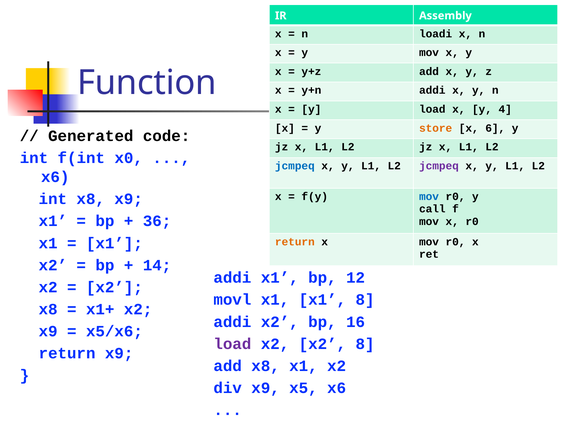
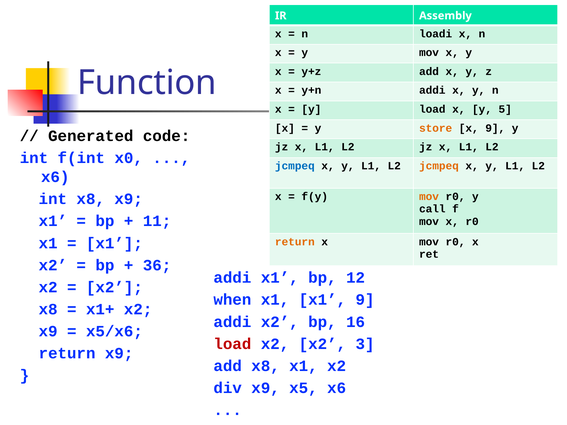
4: 4 -> 5 (505, 109)
x 6: 6 -> 9 (495, 128)
jcmpeq colour: purple -> orange (439, 166)
mov colour: blue -> orange (429, 197)
36: 36 -> 11 (157, 221)
14: 14 -> 36 (157, 265)
movl: movl -> when (232, 300)
x1 8: 8 -> 9 (365, 300)
load colour: purple -> red (232, 344)
x2 8: 8 -> 3 (365, 344)
